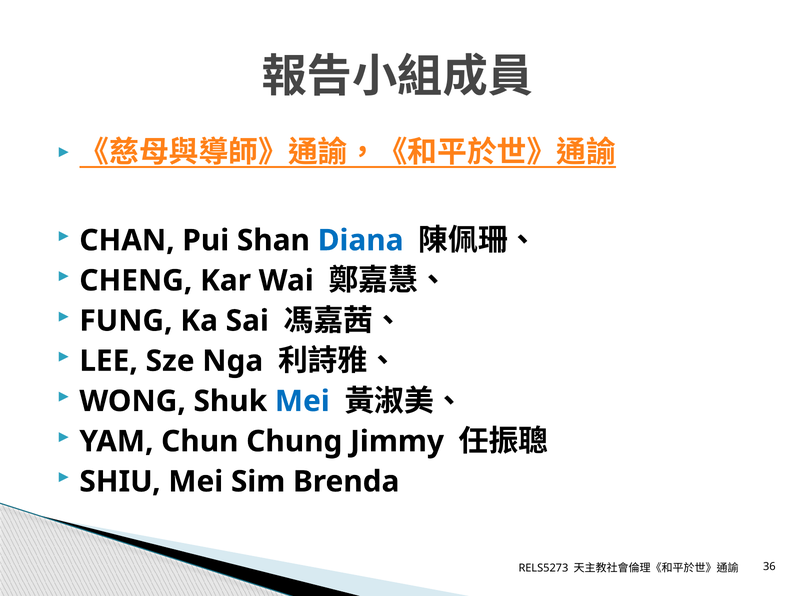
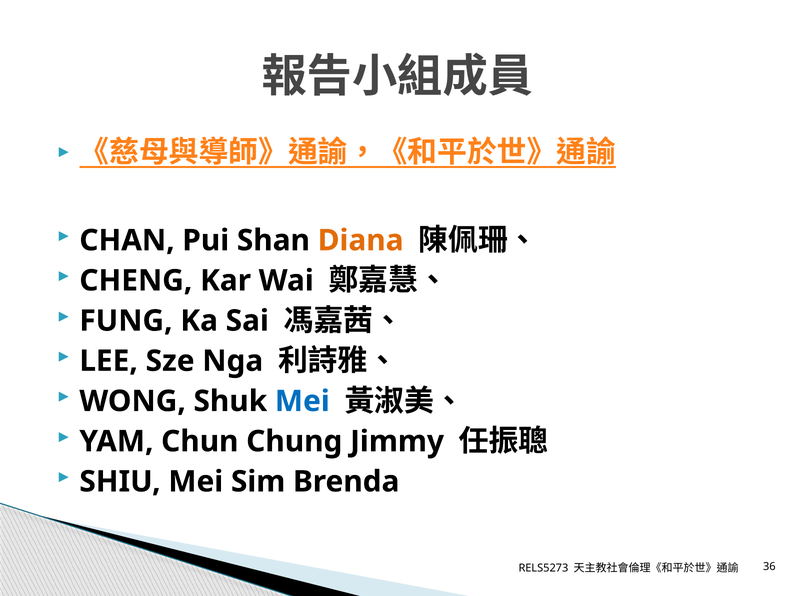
Diana colour: blue -> orange (361, 241)
